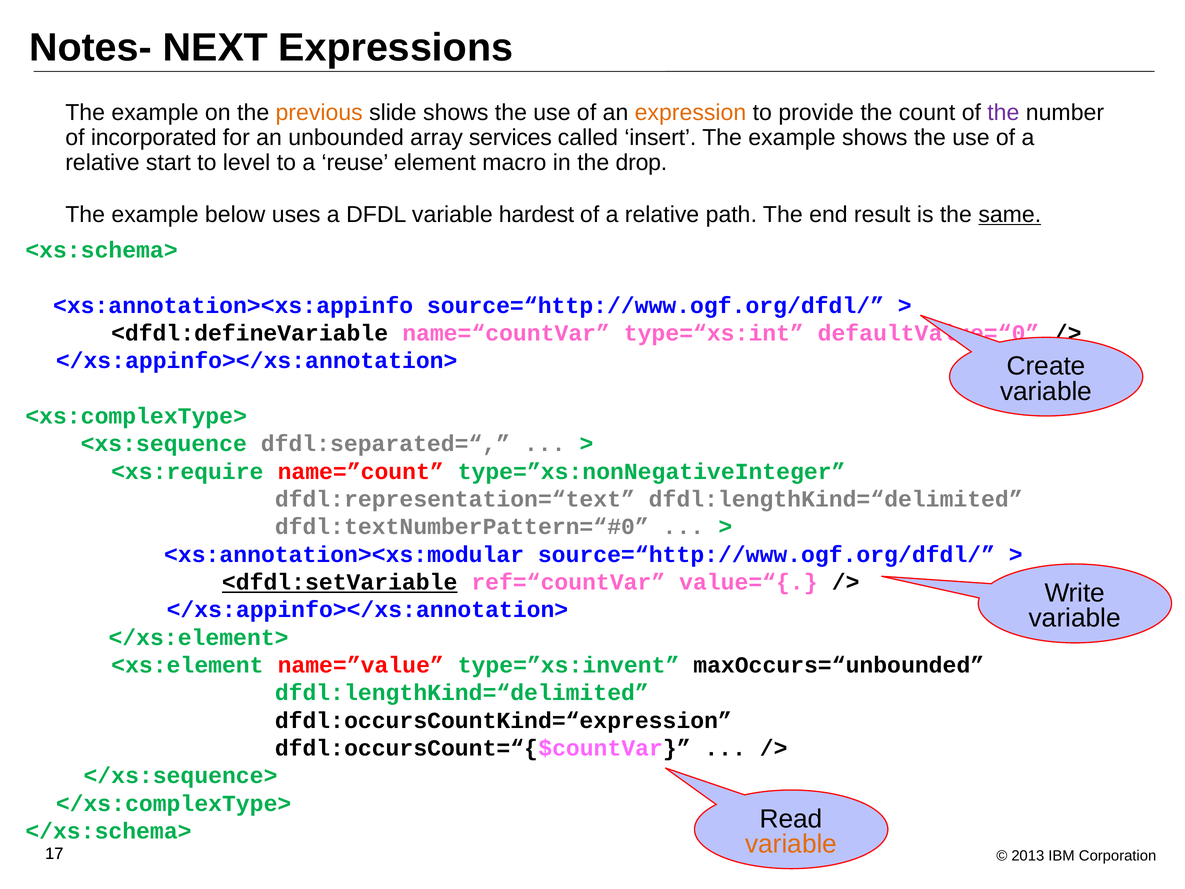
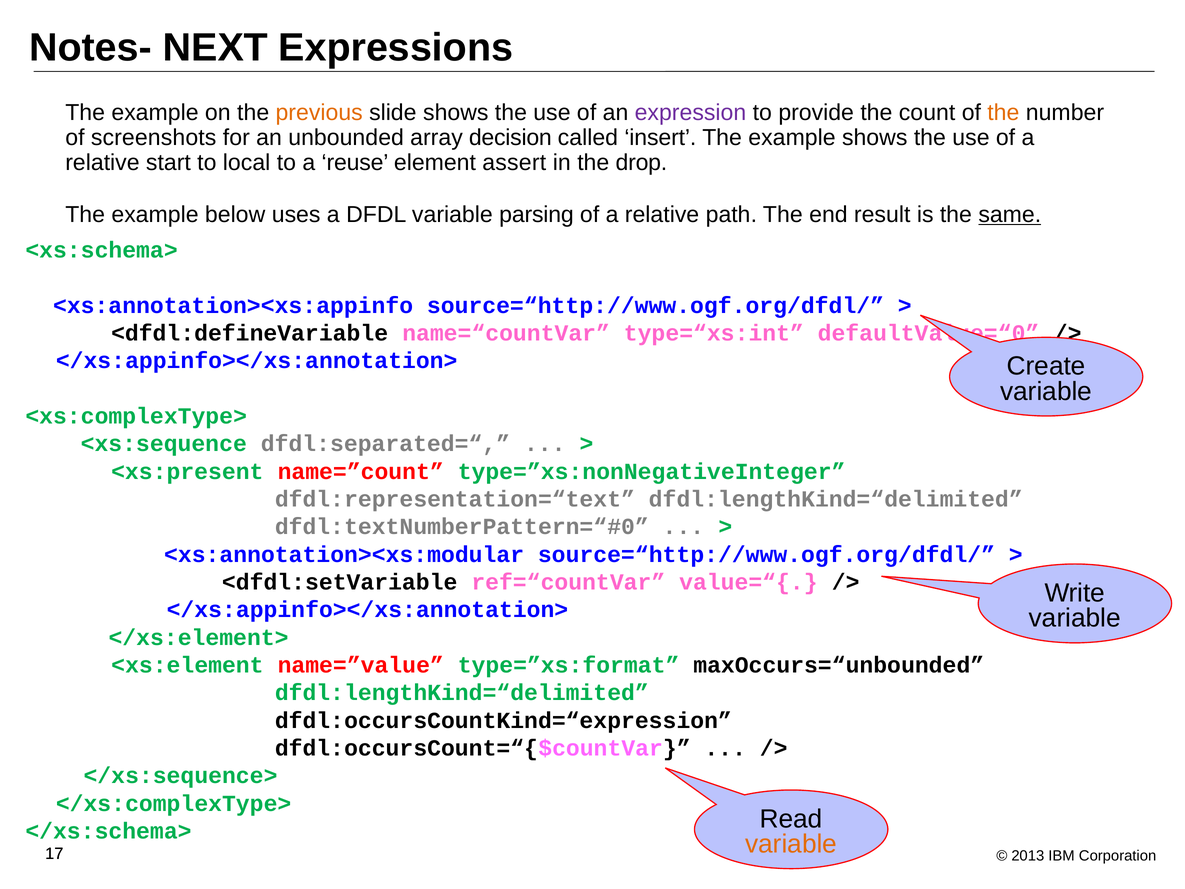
expression colour: orange -> purple (690, 113)
the colour: purple -> orange (1003, 113)
incorporated: incorporated -> screenshots (154, 137)
services: services -> decision (510, 137)
level: level -> local (247, 162)
macro: macro -> assert (514, 162)
hardest: hardest -> parsing (536, 215)
<xs:require: <xs:require -> <xs:present (187, 471)
<dfdl:setVariable underline: present -> none (340, 582)
type=”xs:invent: type=”xs:invent -> type=”xs:format (569, 665)
